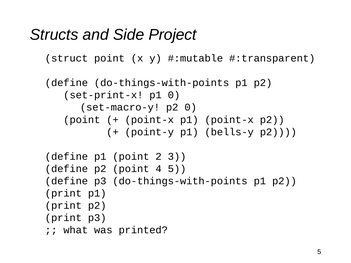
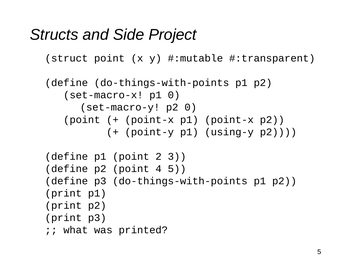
set-print-x: set-print-x -> set-macro-x (103, 95)
bells-y: bells-y -> using-y (229, 132)
